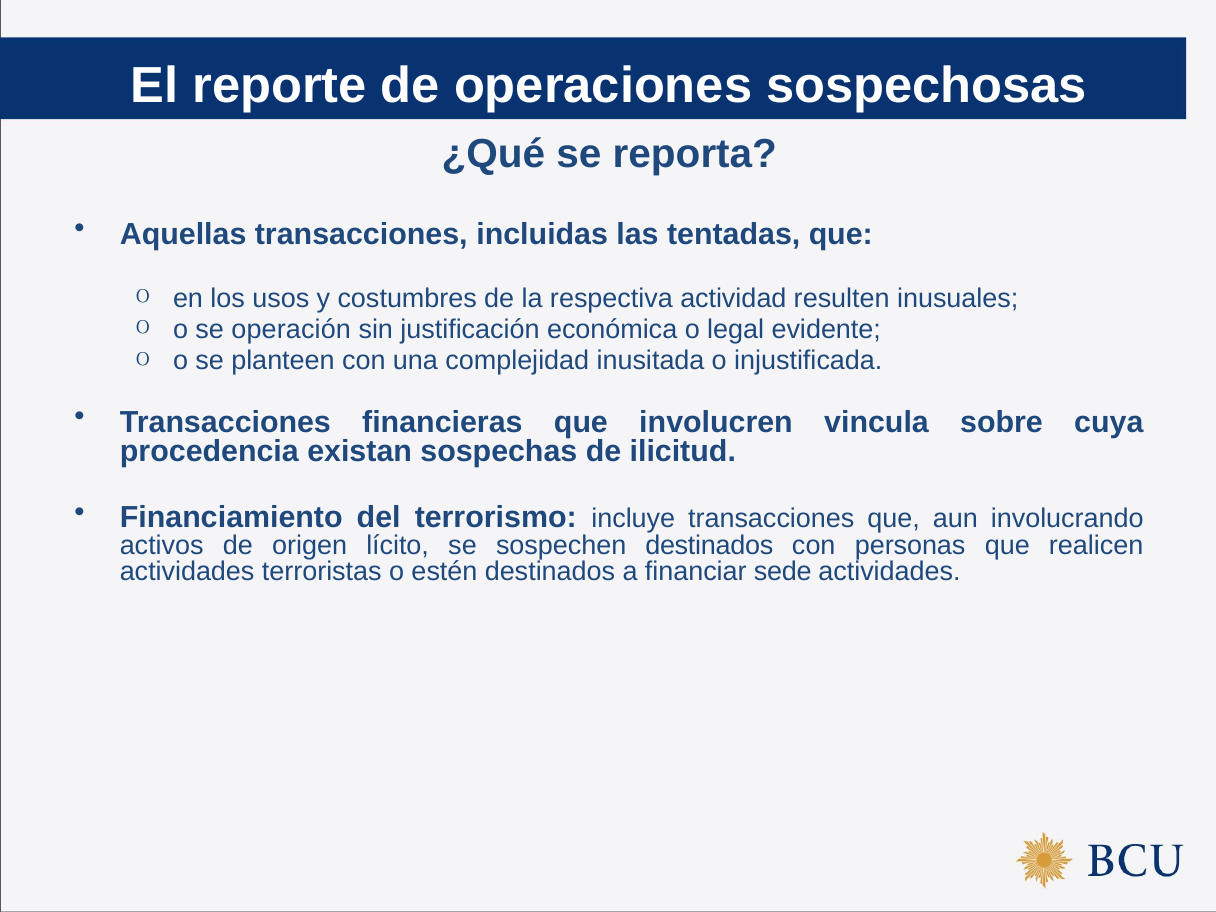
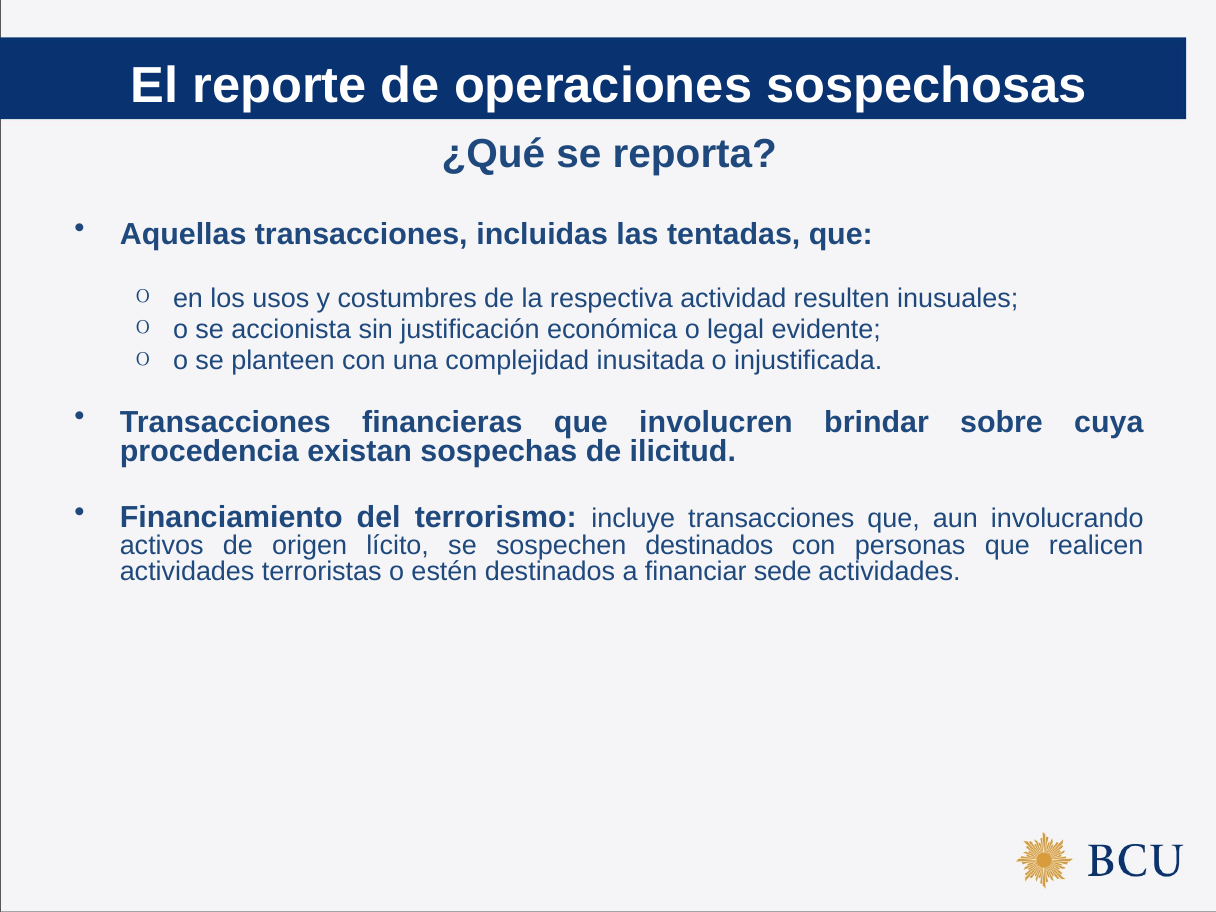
operación: operación -> accionista (291, 330)
vincula: vincula -> brindar (877, 422)
